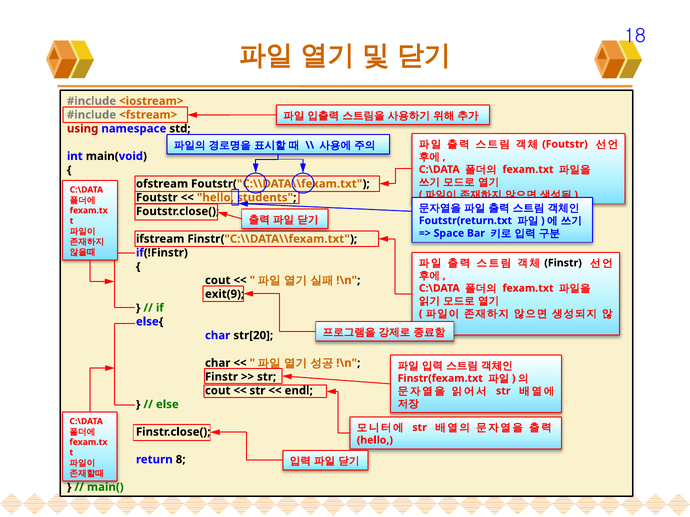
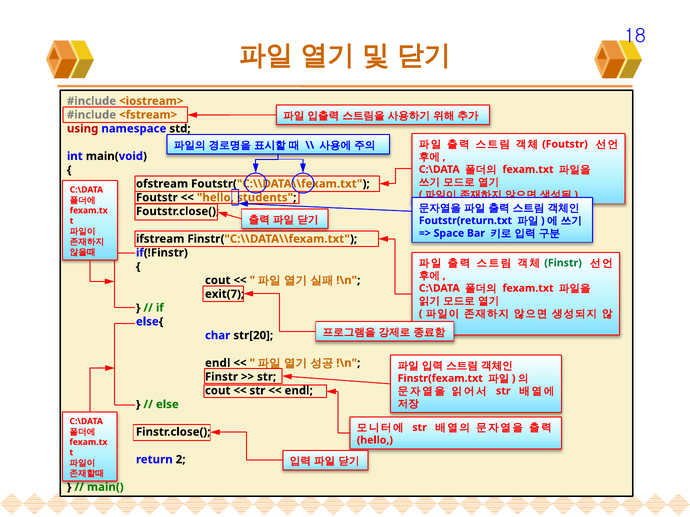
Finstr colour: black -> green (563, 263)
exit(9: exit(9 -> exit(7 (225, 294)
char: char -> endl (218, 363)
8: 8 -> 2 (181, 460)
